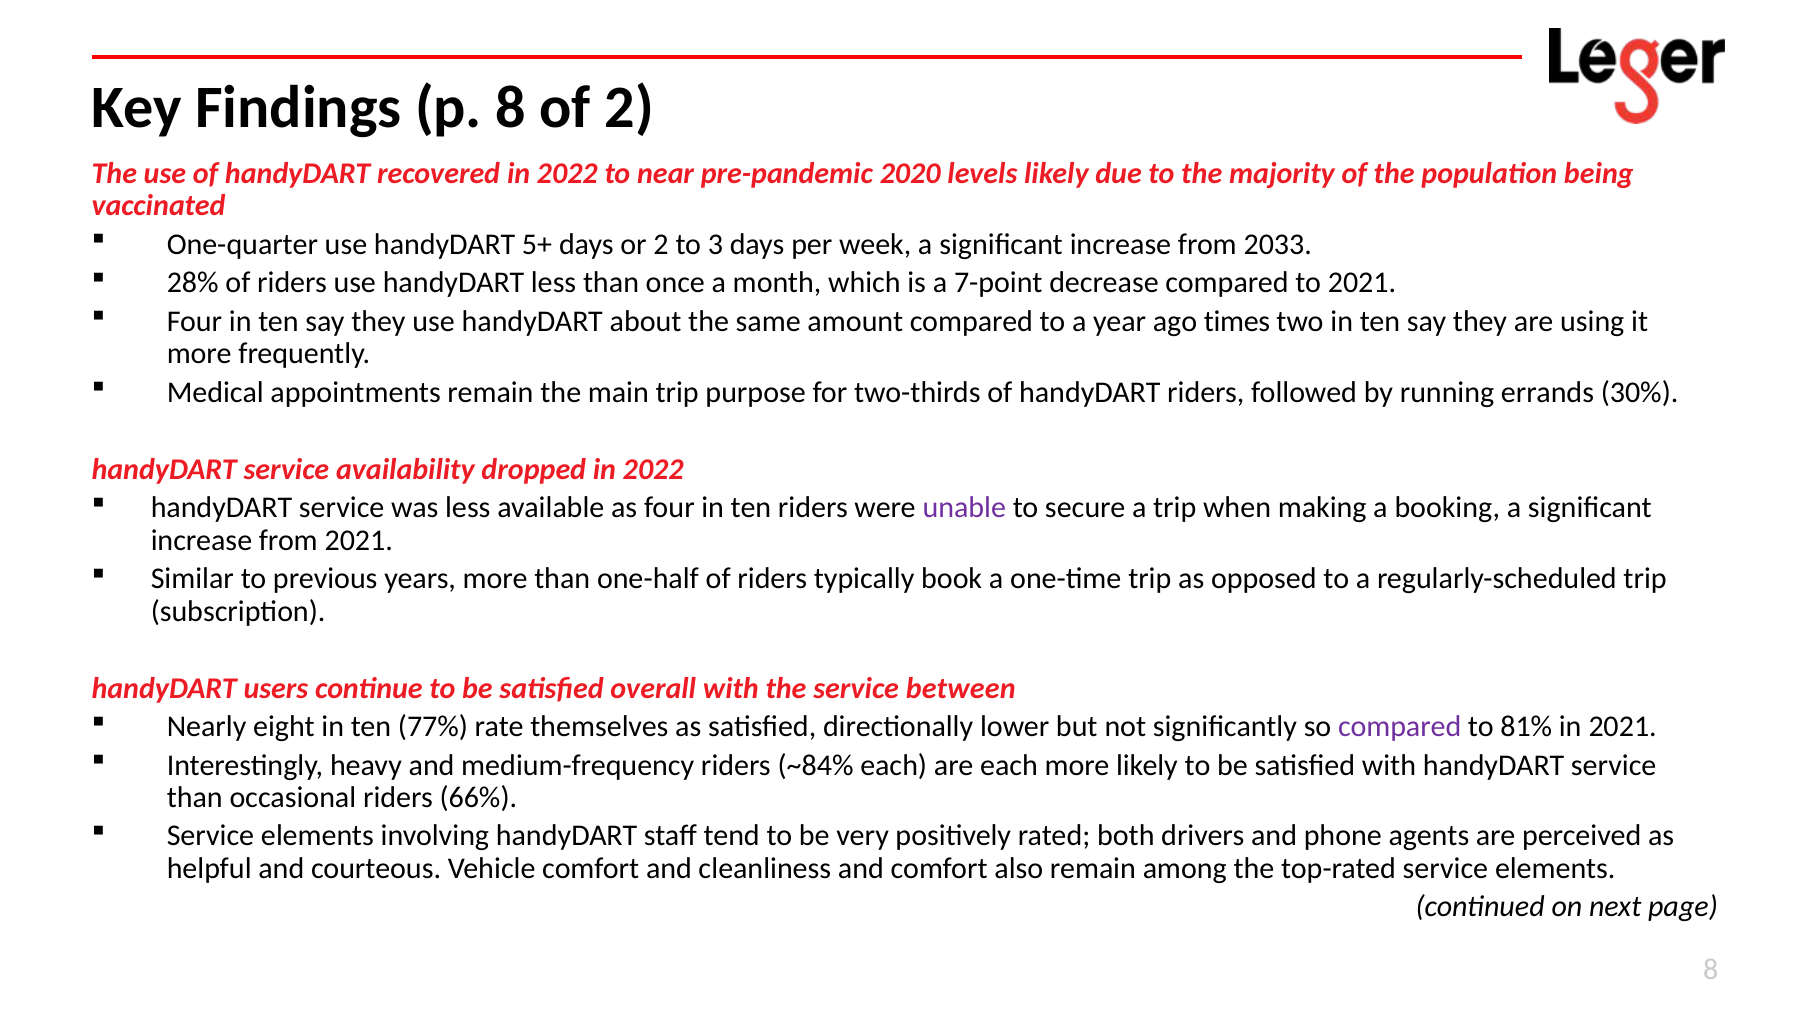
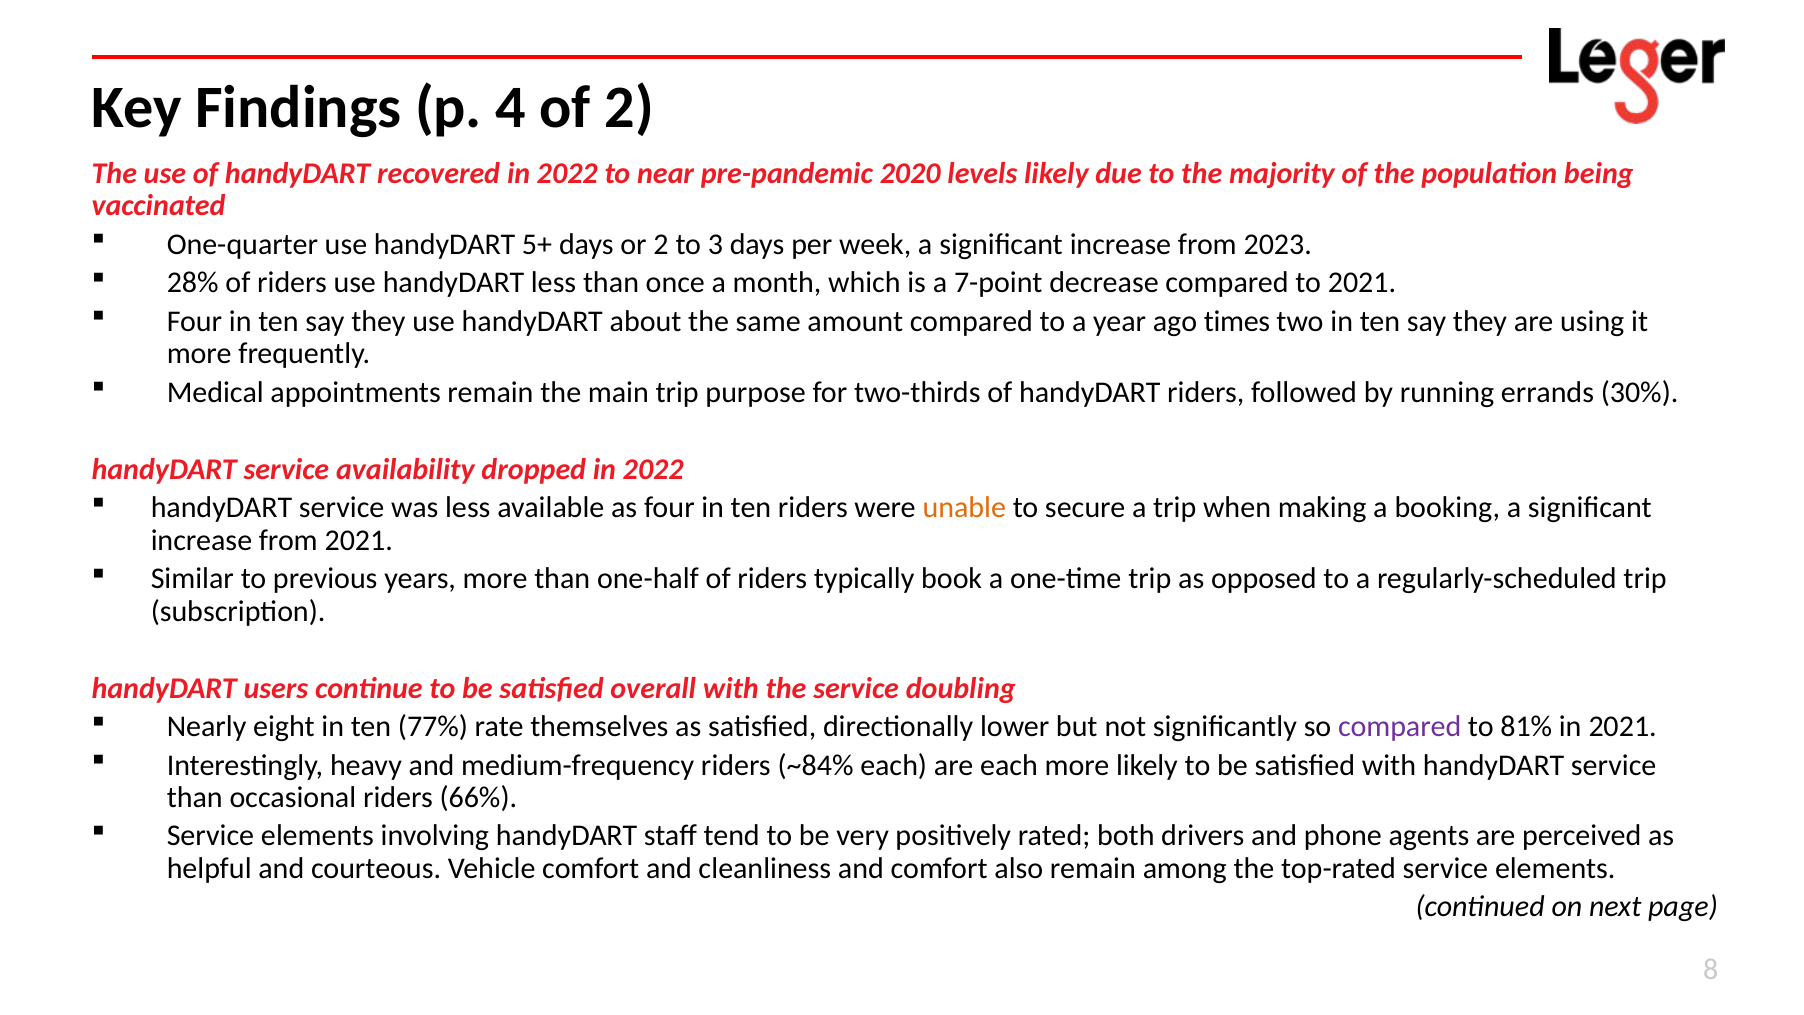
p 8: 8 -> 4 (511, 107)
2033: 2033 -> 2023 (1278, 244)
unable colour: purple -> orange (964, 508)
between: between -> doubling (961, 688)
